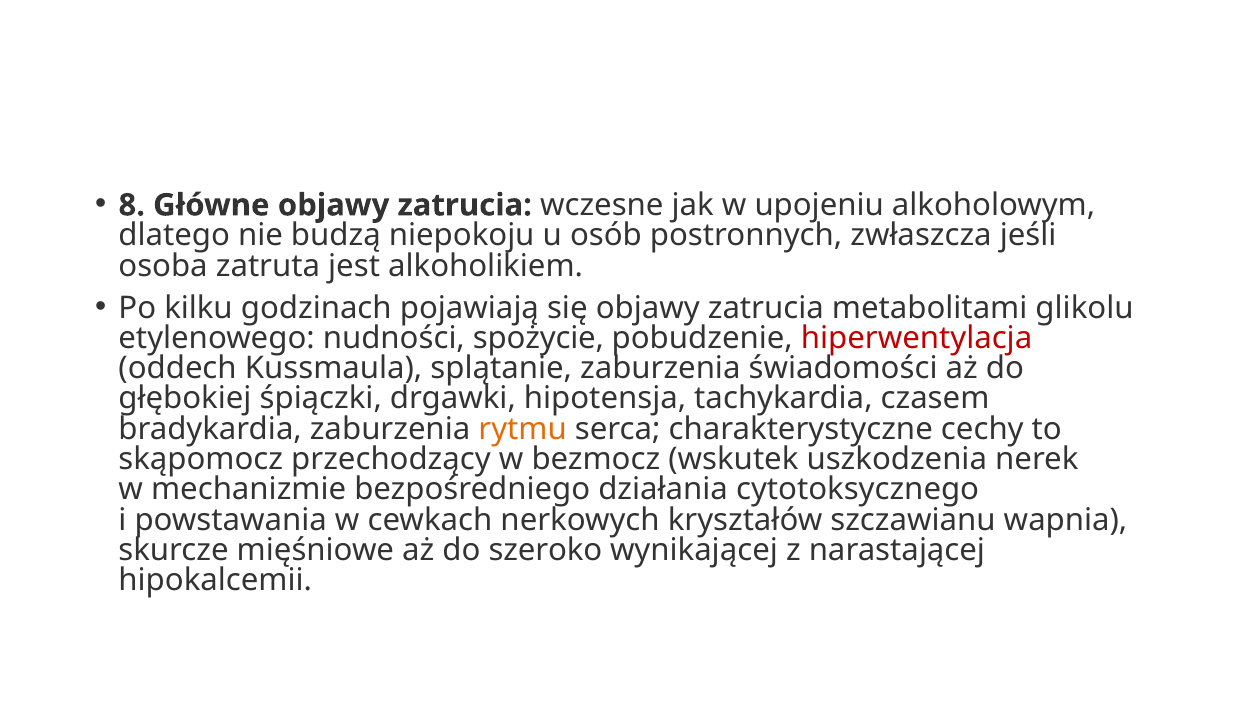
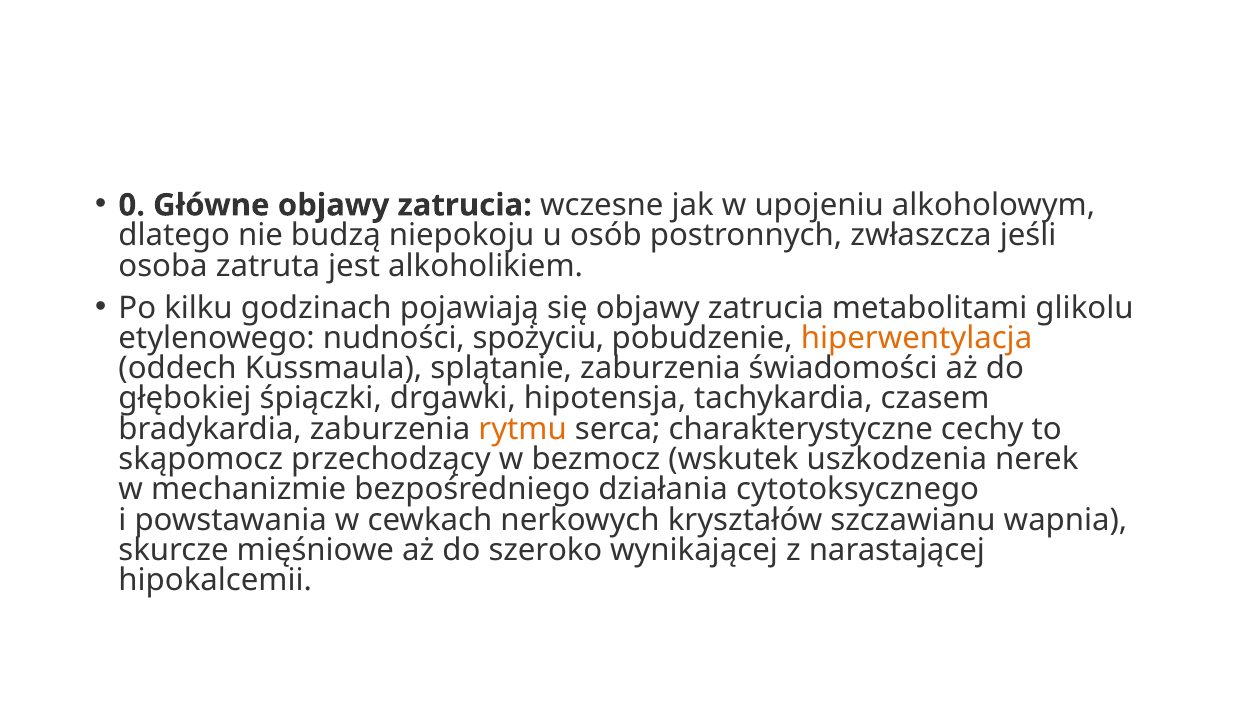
8: 8 -> 0 (132, 205)
spożycie: spożycie -> spożyciu (538, 338)
hiperwentylacja colour: red -> orange (917, 338)
